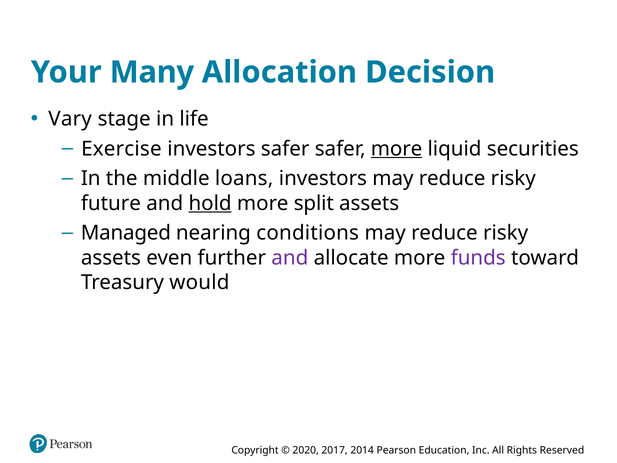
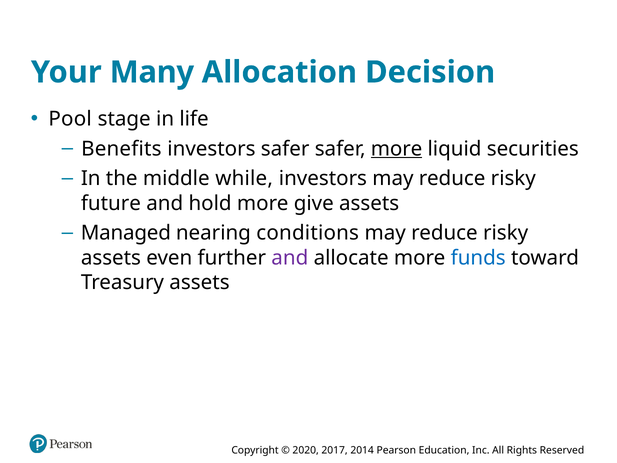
Vary: Vary -> Pool (70, 119)
Exercise: Exercise -> Benefits (121, 149)
loans: loans -> while (244, 178)
hold underline: present -> none (210, 203)
split: split -> give (314, 203)
funds colour: purple -> blue (478, 258)
Treasury would: would -> assets (199, 282)
